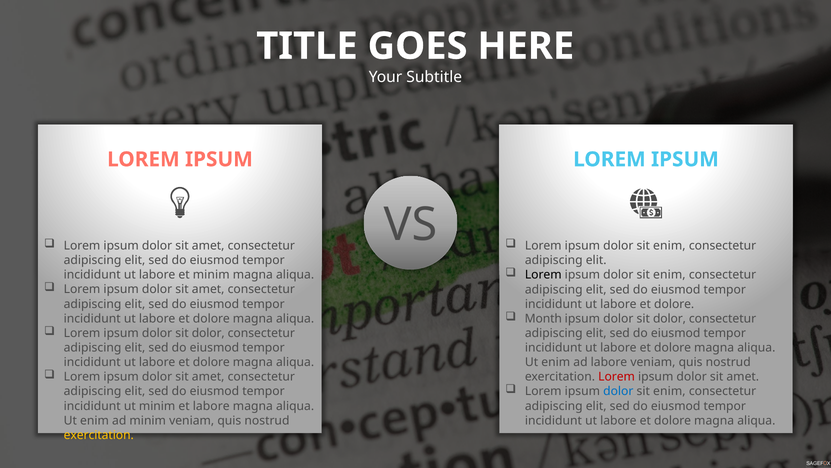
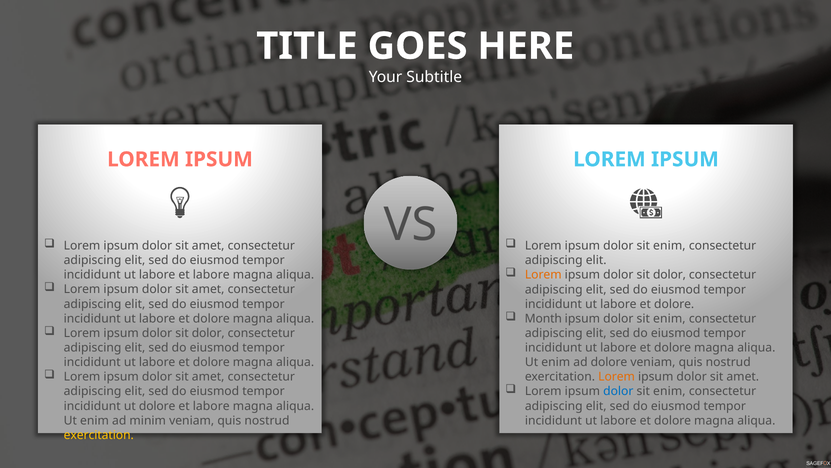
Lorem colour: black -> orange (543, 275)
enim: enim -> dolor (669, 275)
labore et minim: minim -> labore (211, 275)
dolor: dolor -> enim (669, 318)
ad labore: labore -> dolore (609, 362)
Lorem colour: red -> orange (617, 376)
ut minim: minim -> dolore (157, 406)
